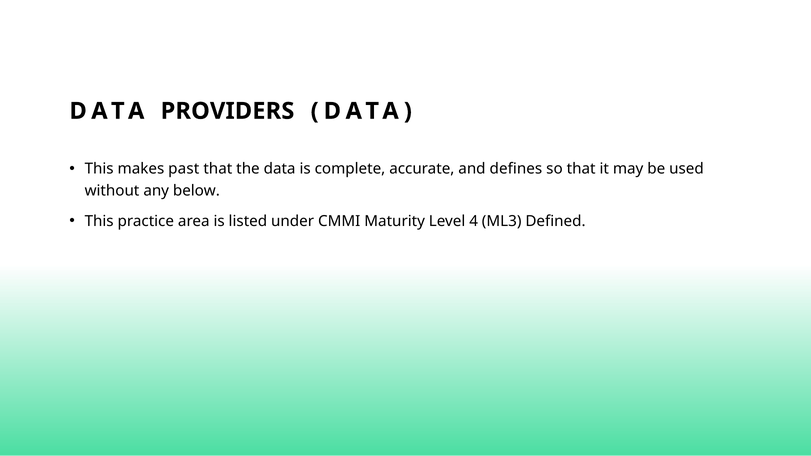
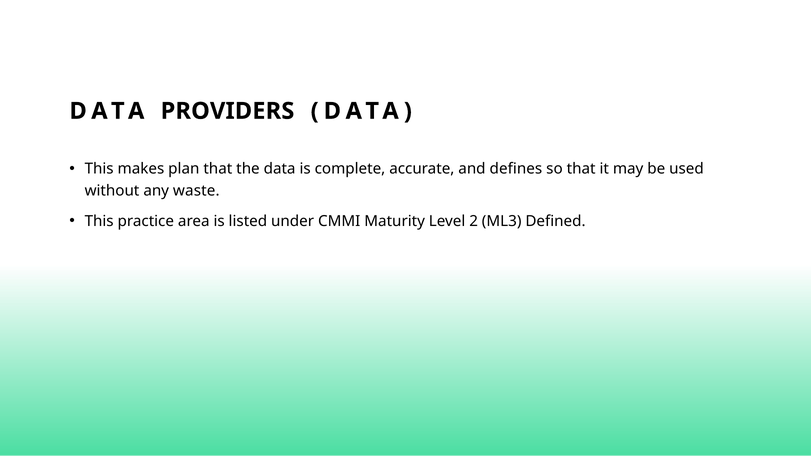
past: past -> plan (184, 169)
below: below -> waste (196, 191)
4: 4 -> 2 (474, 221)
